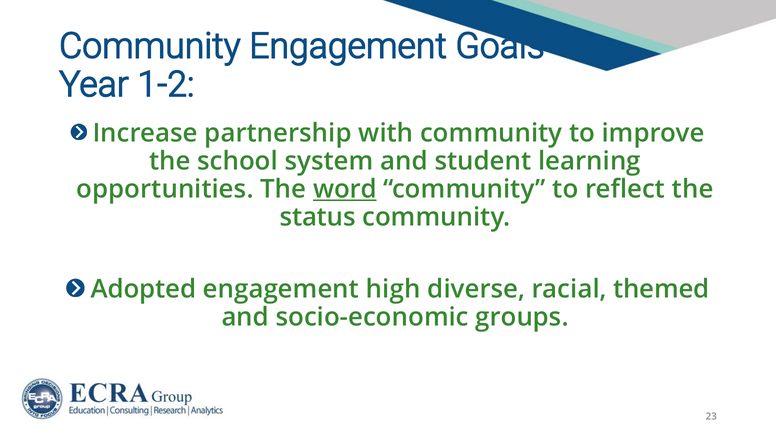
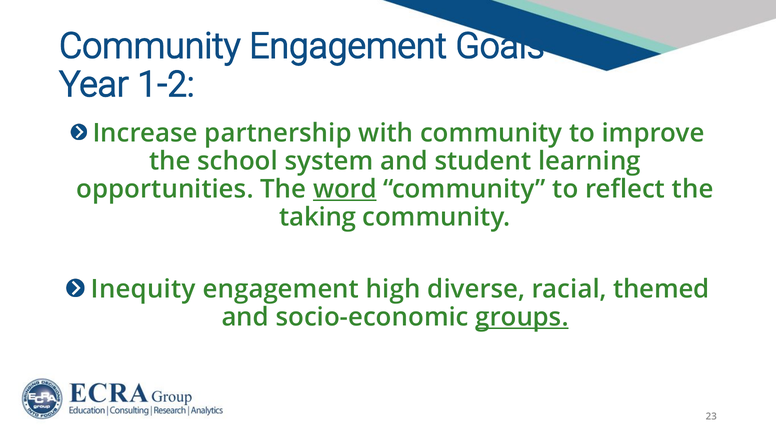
status: status -> taking (318, 217)
Adopted: Adopted -> Inequity (143, 289)
groups underline: none -> present (522, 317)
